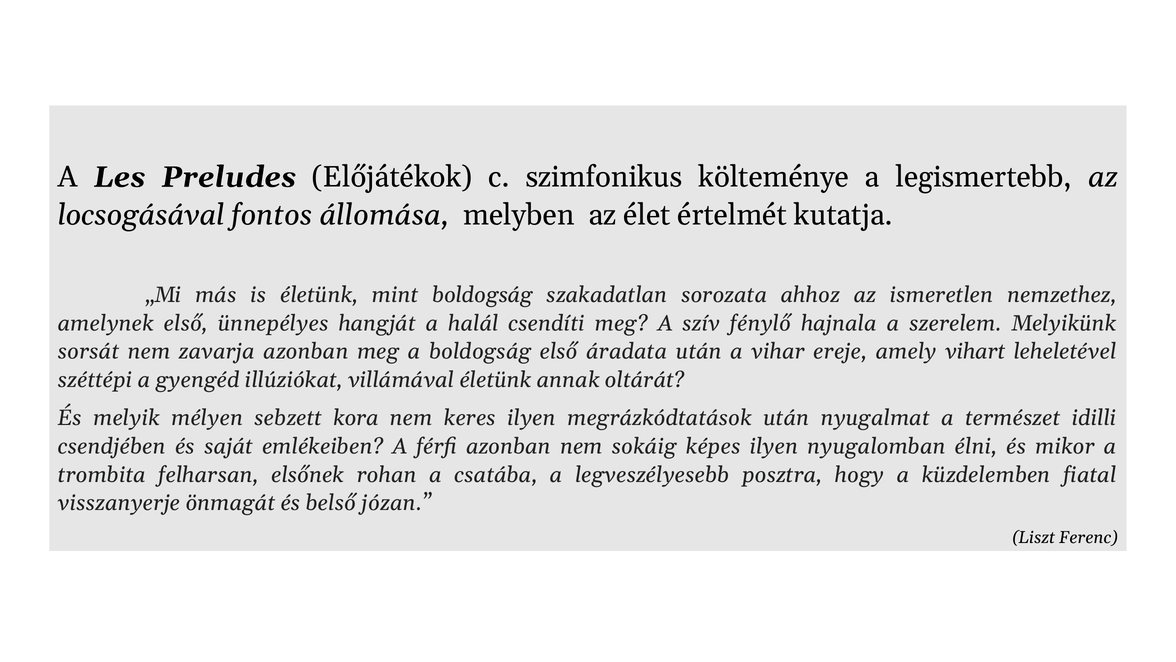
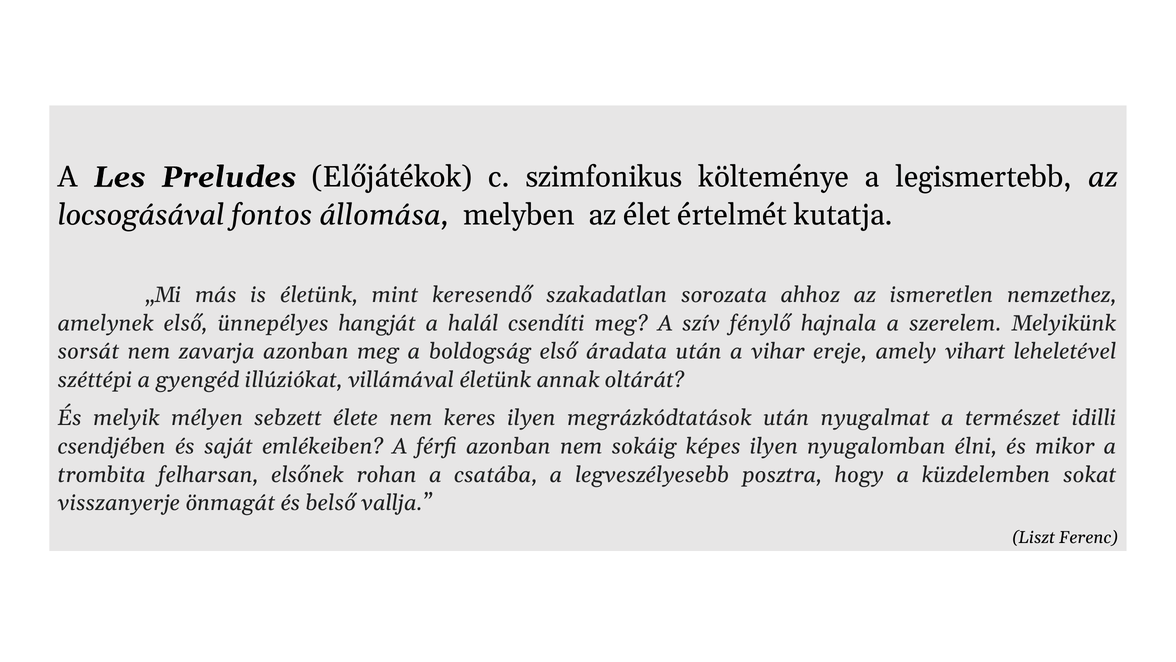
mint boldogság: boldogság -> keresendő (482, 295)
kora: kora -> élete (356, 418)
fiatal: fiatal -> sokat (1090, 474)
józan: józan -> vallja (396, 503)
